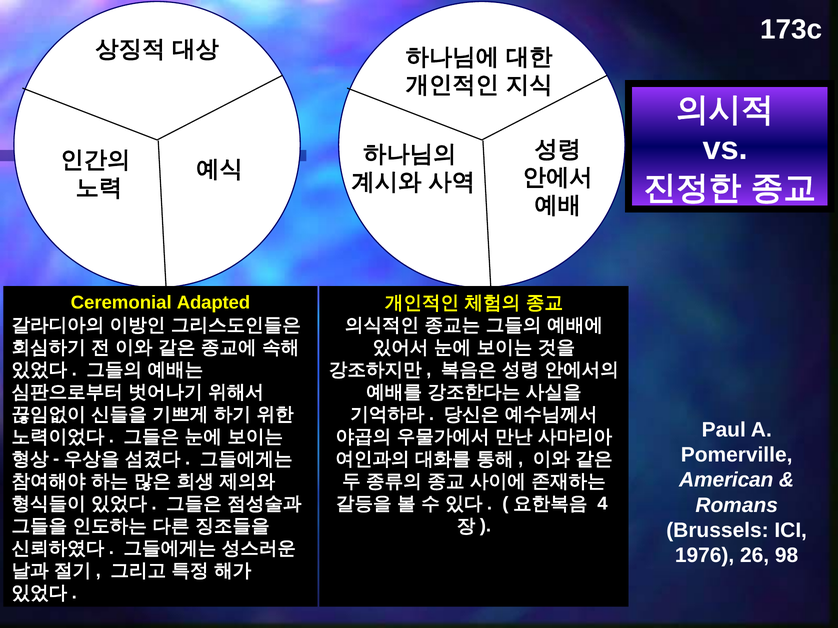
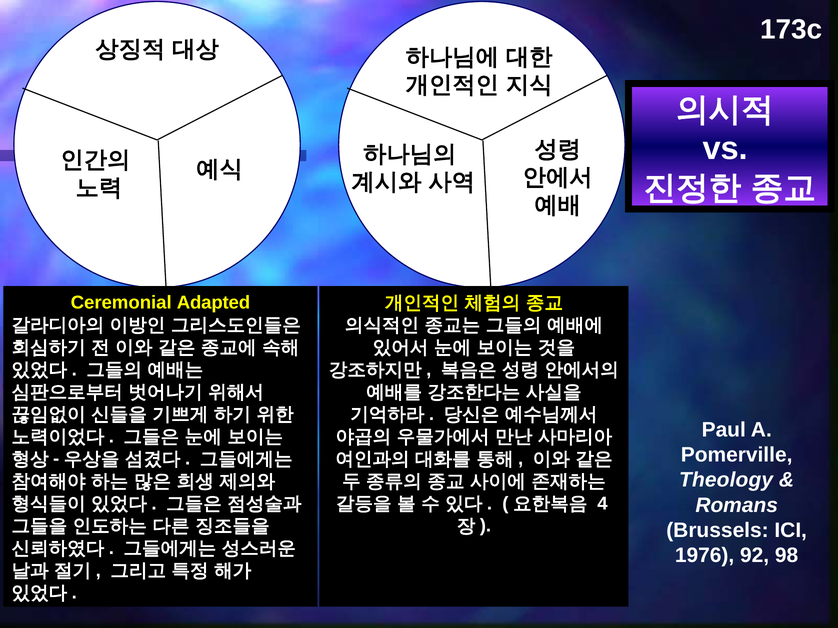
American: American -> Theology (726, 480)
26: 26 -> 92 (755, 556)
